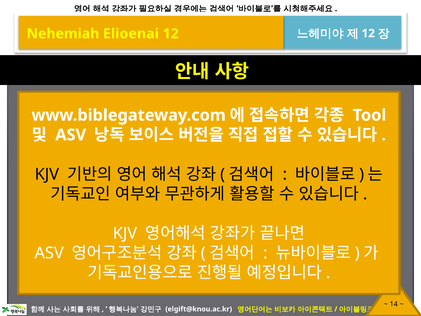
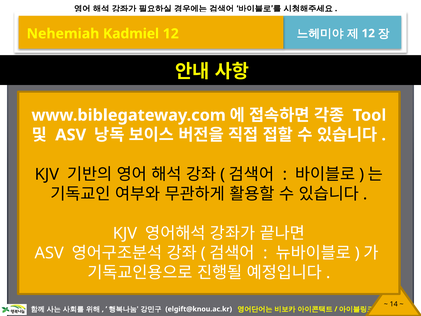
Elioenai: Elioenai -> Kadmiel (131, 34)
